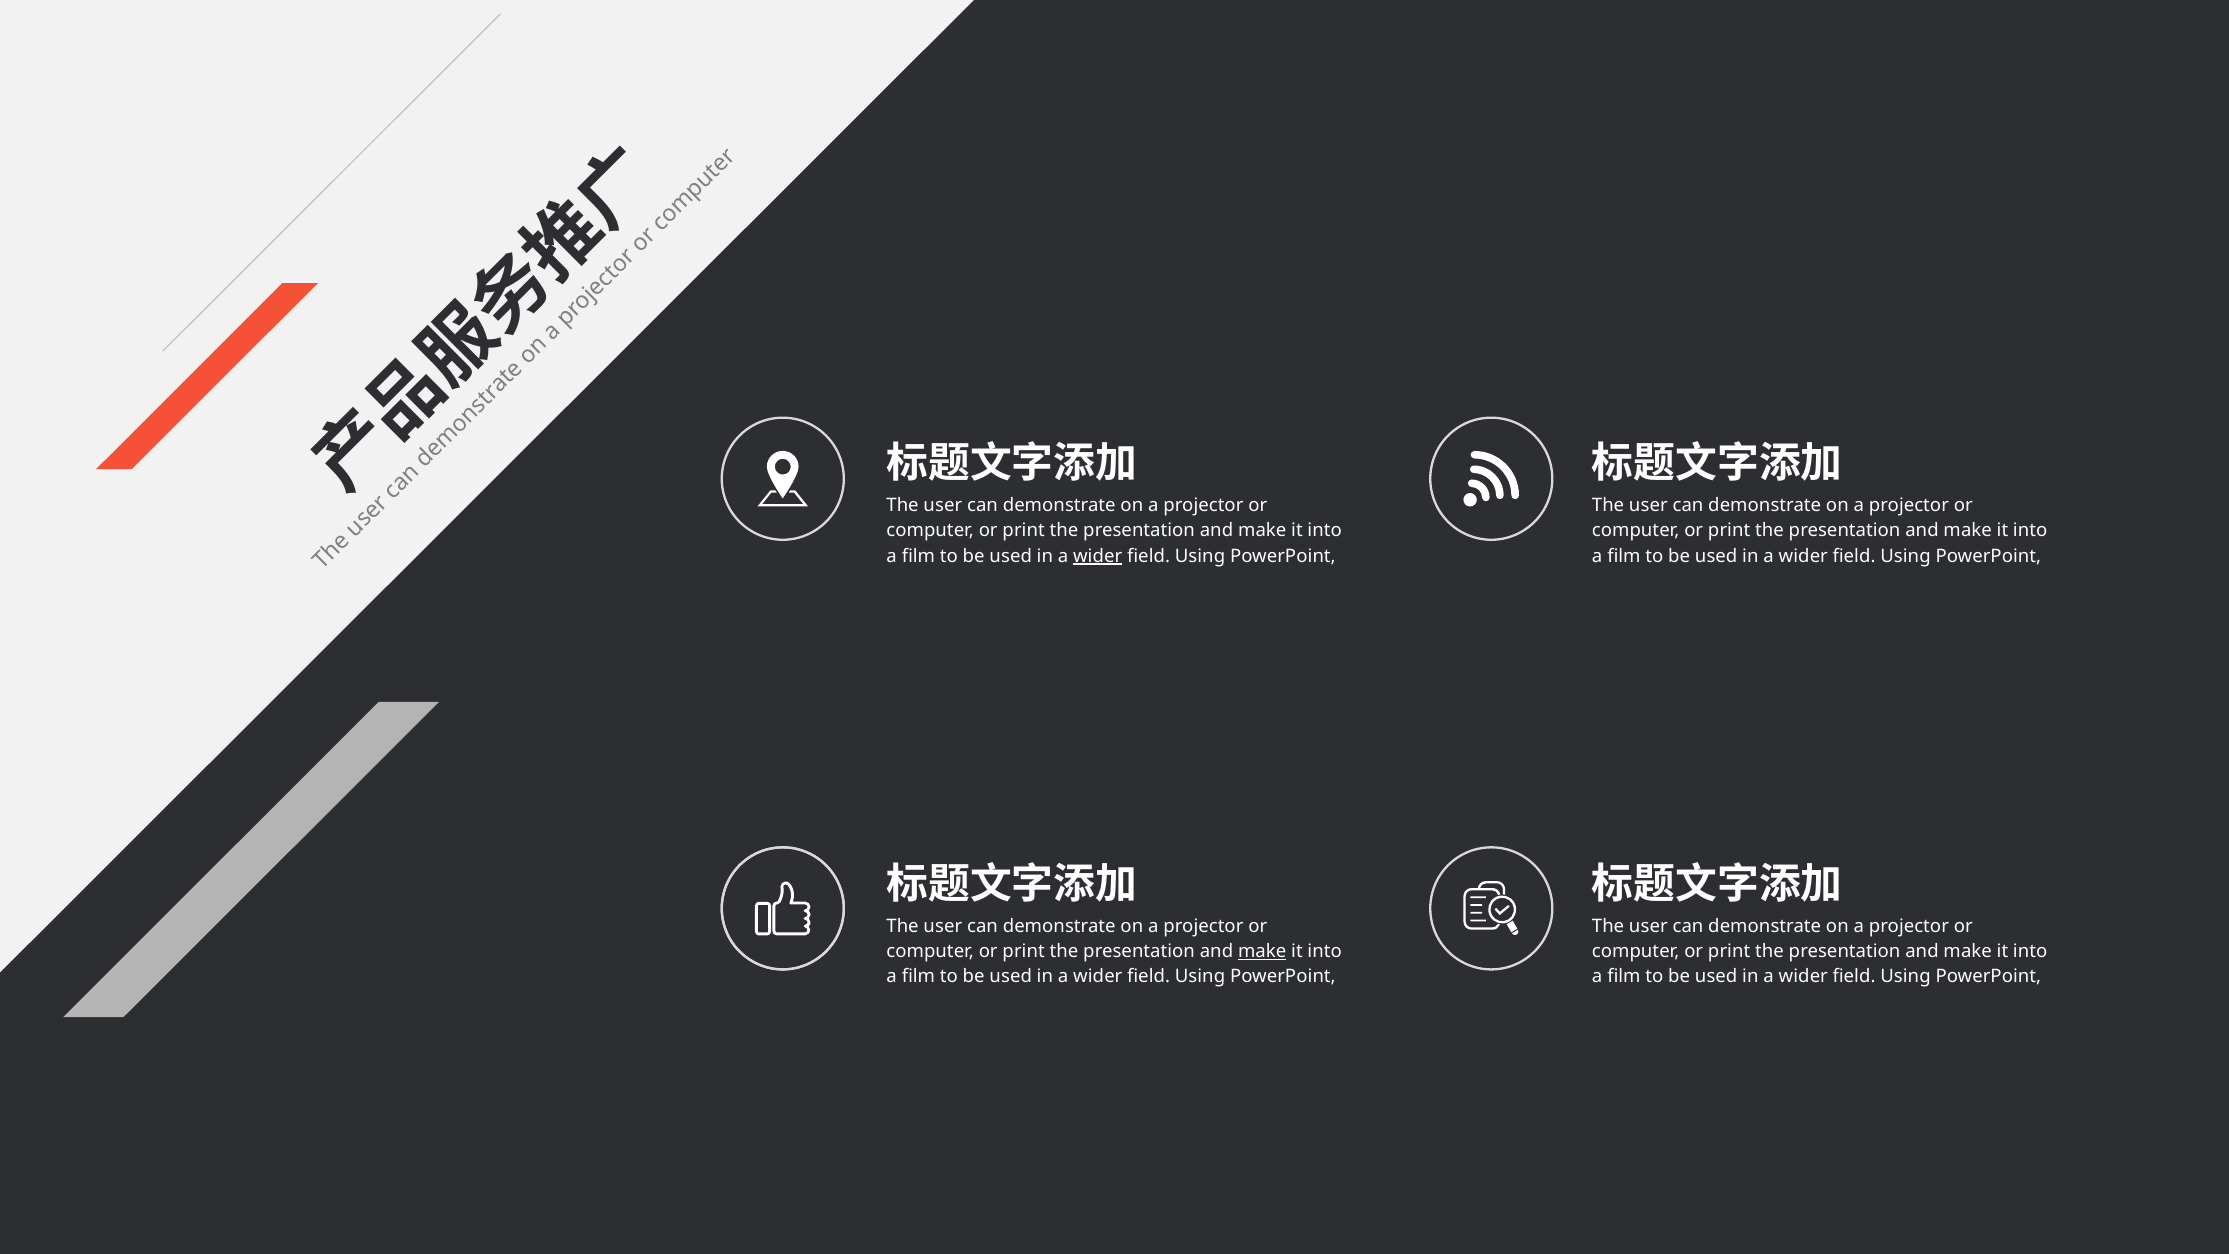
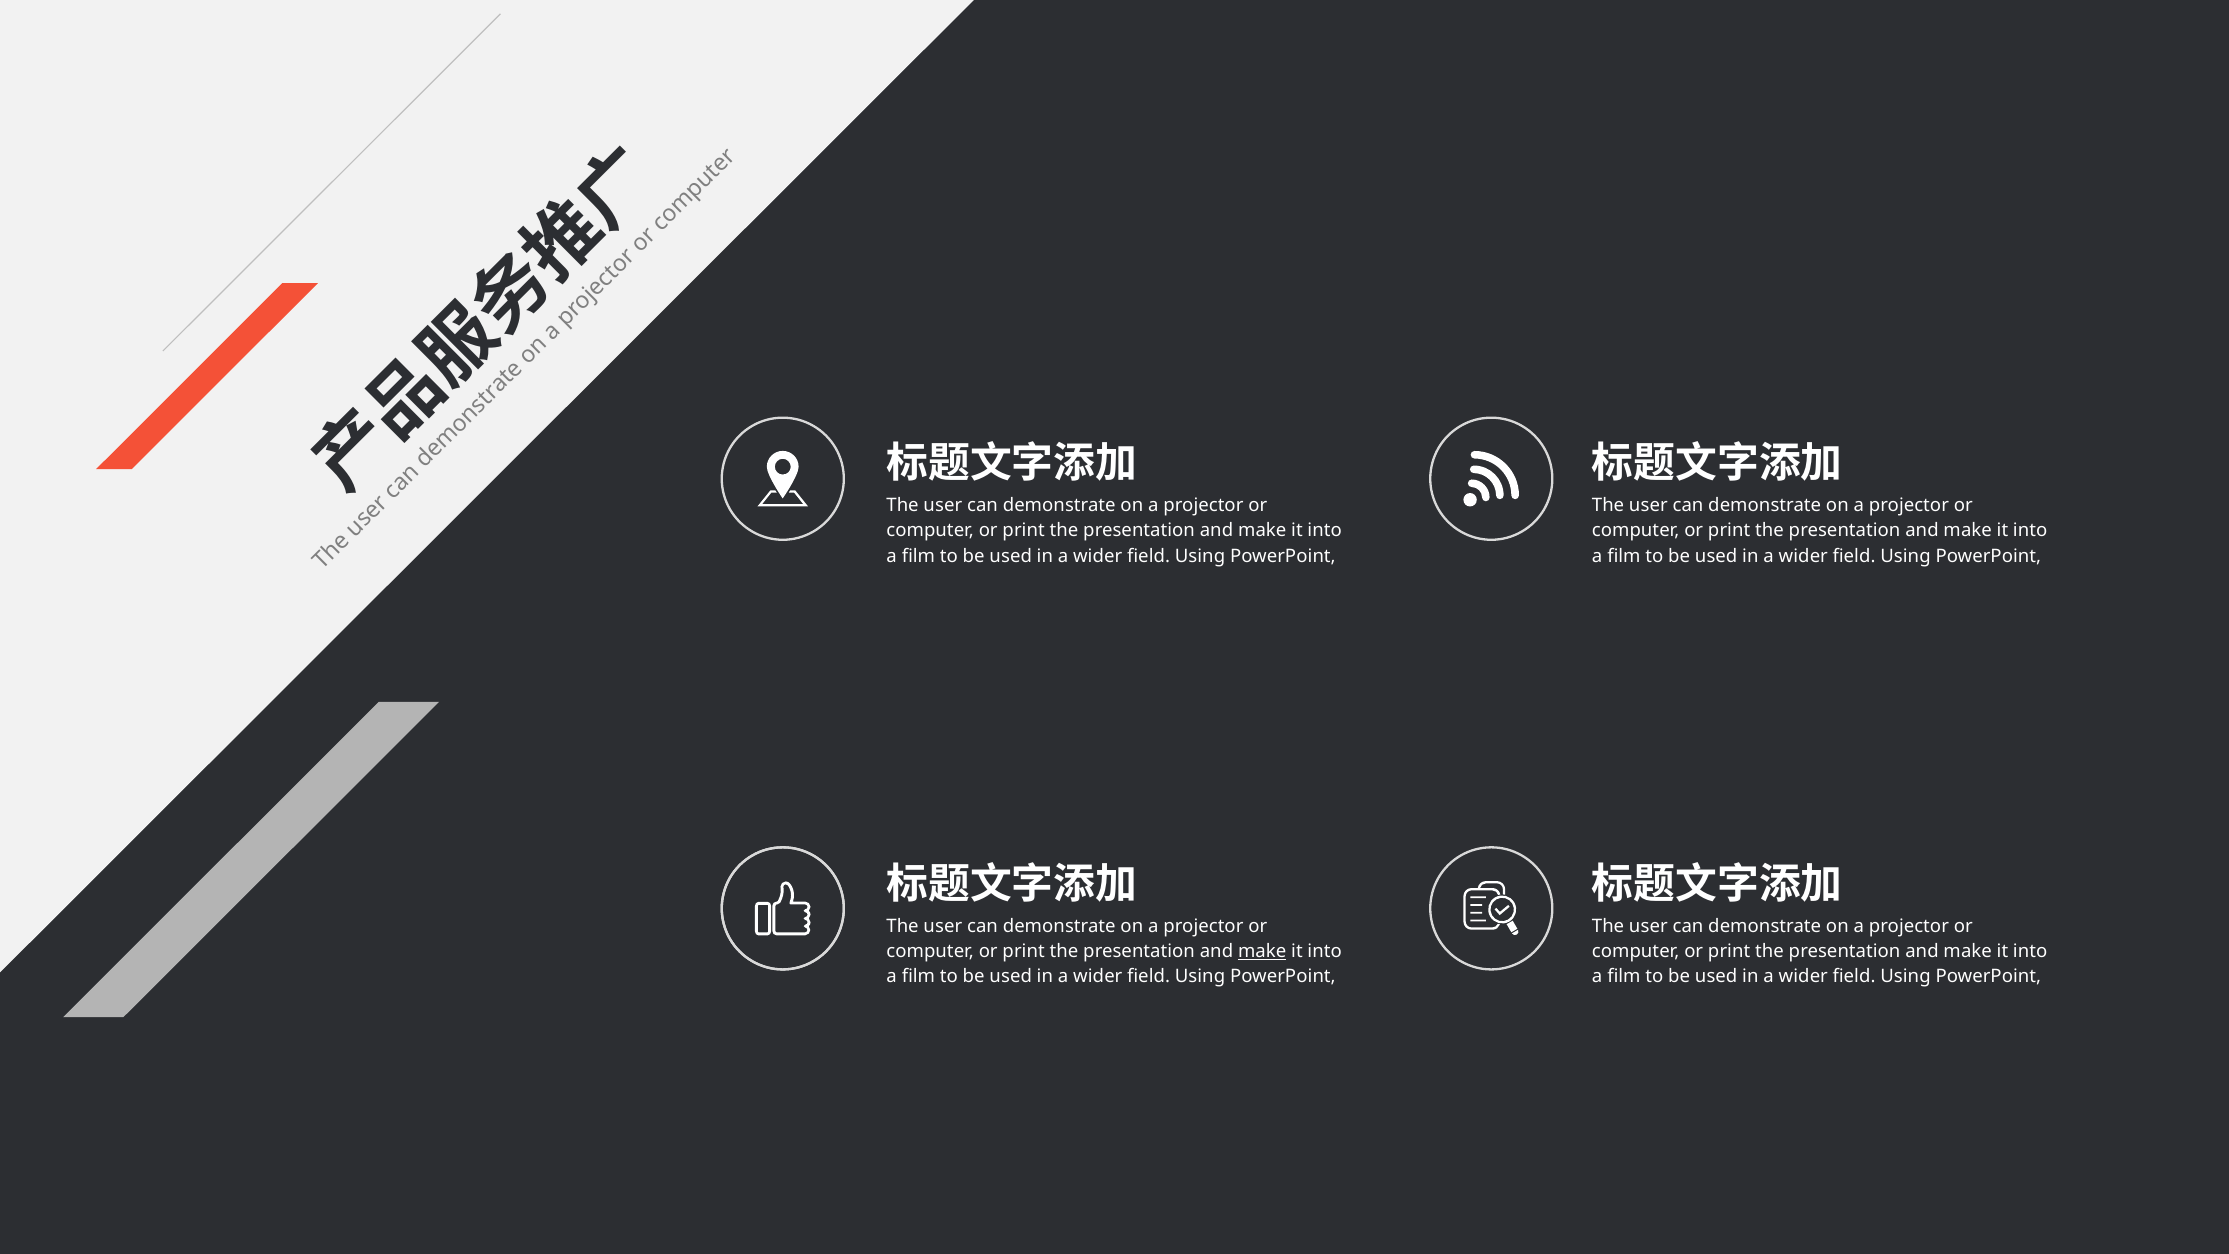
wider underline: present -> none (1098, 556)
